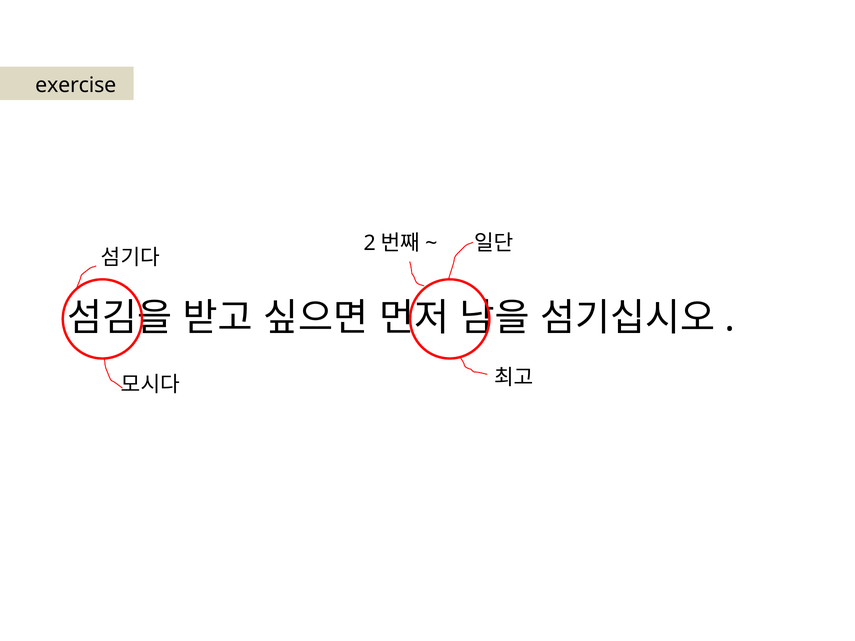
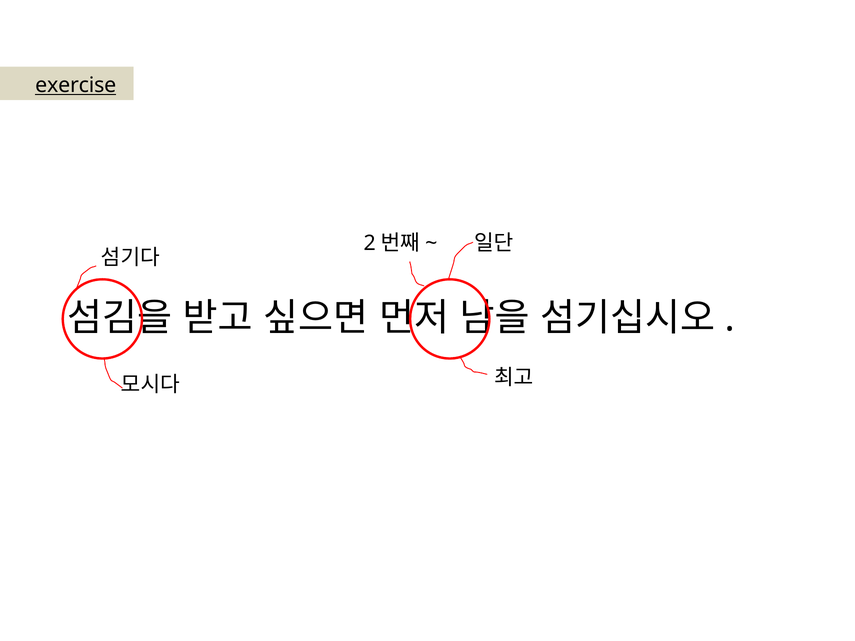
exercise underline: none -> present (76, 85)
